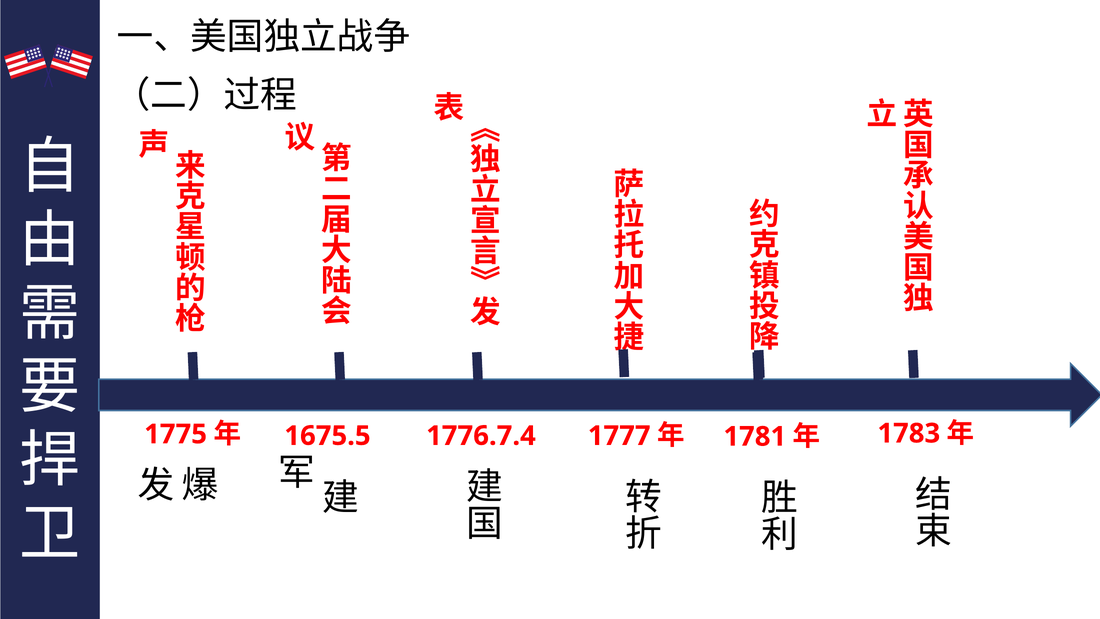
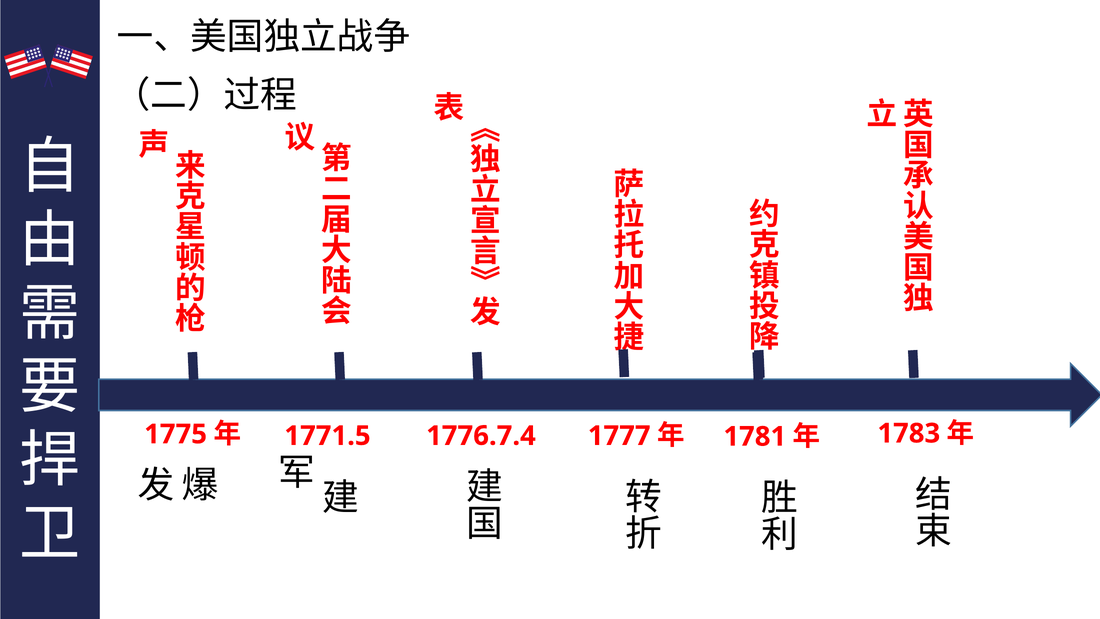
1675.5: 1675.5 -> 1771.5 (327, 436)
